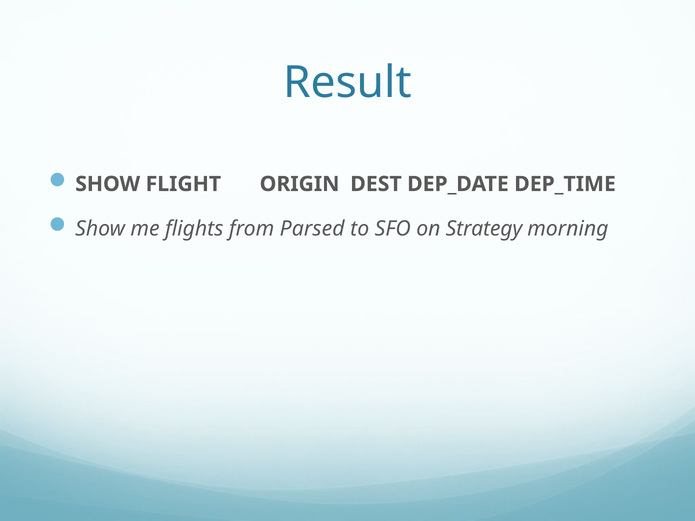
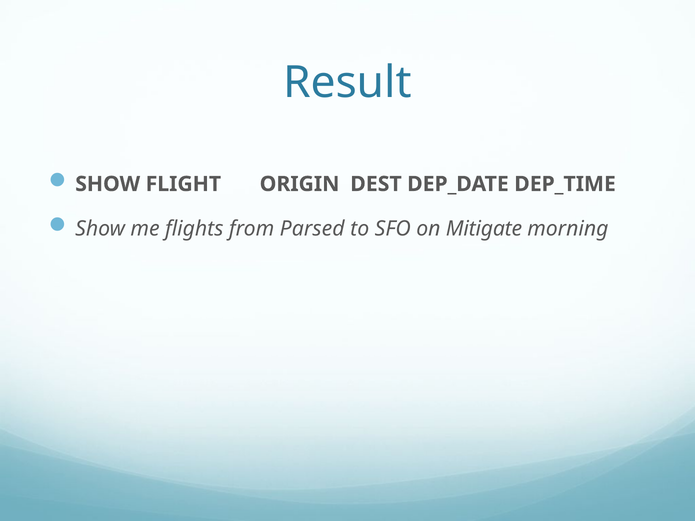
Strategy: Strategy -> Mitigate (484, 229)
